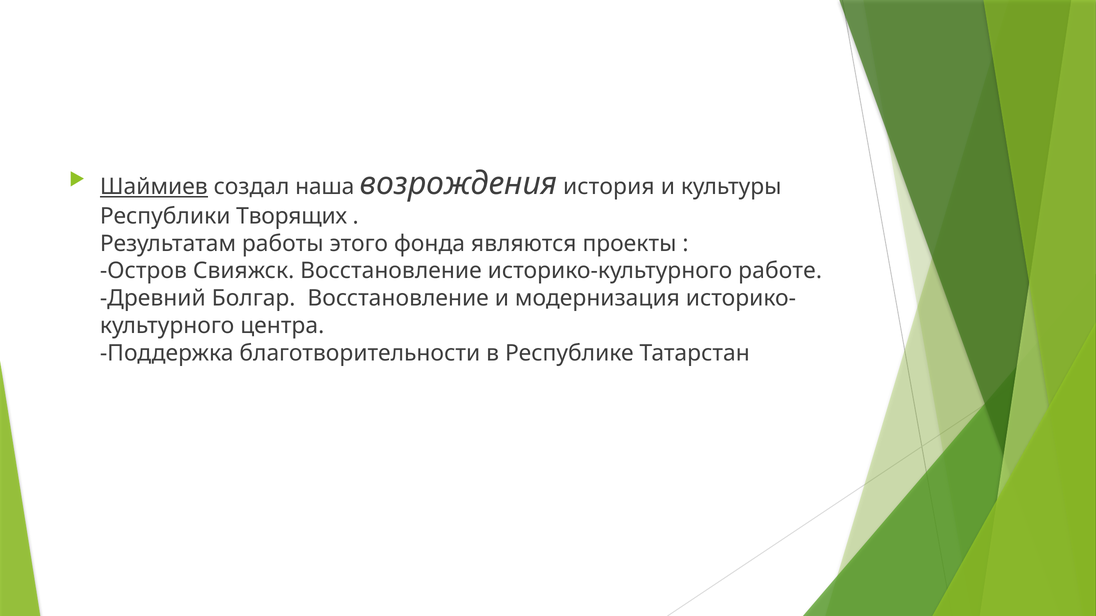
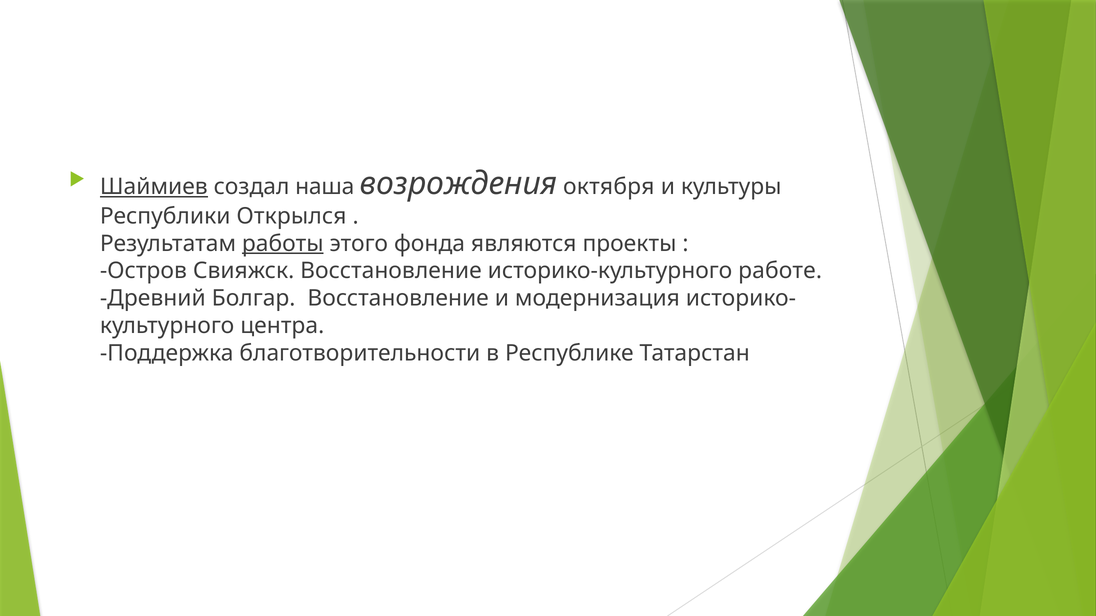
история: история -> октября (609, 187)
Творящих: Творящих -> Открылся (291, 216)
работы underline: none -> present (283, 244)
